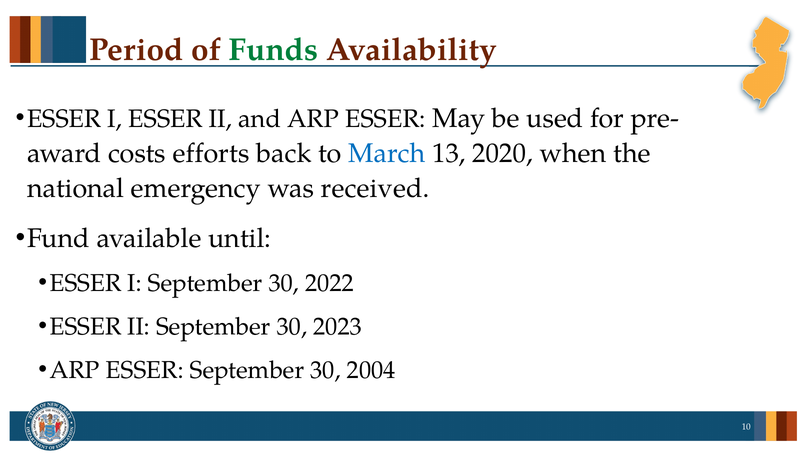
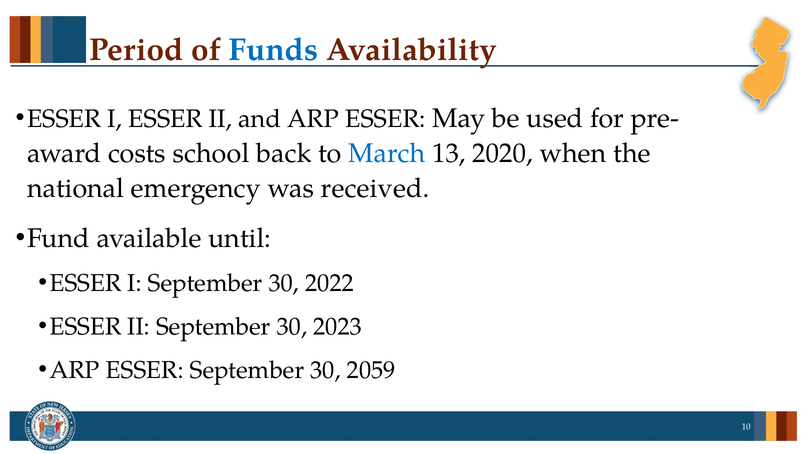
Funds colour: green -> blue (274, 50)
efforts: efforts -> school (211, 153)
2004: 2004 -> 2059 (371, 370)
